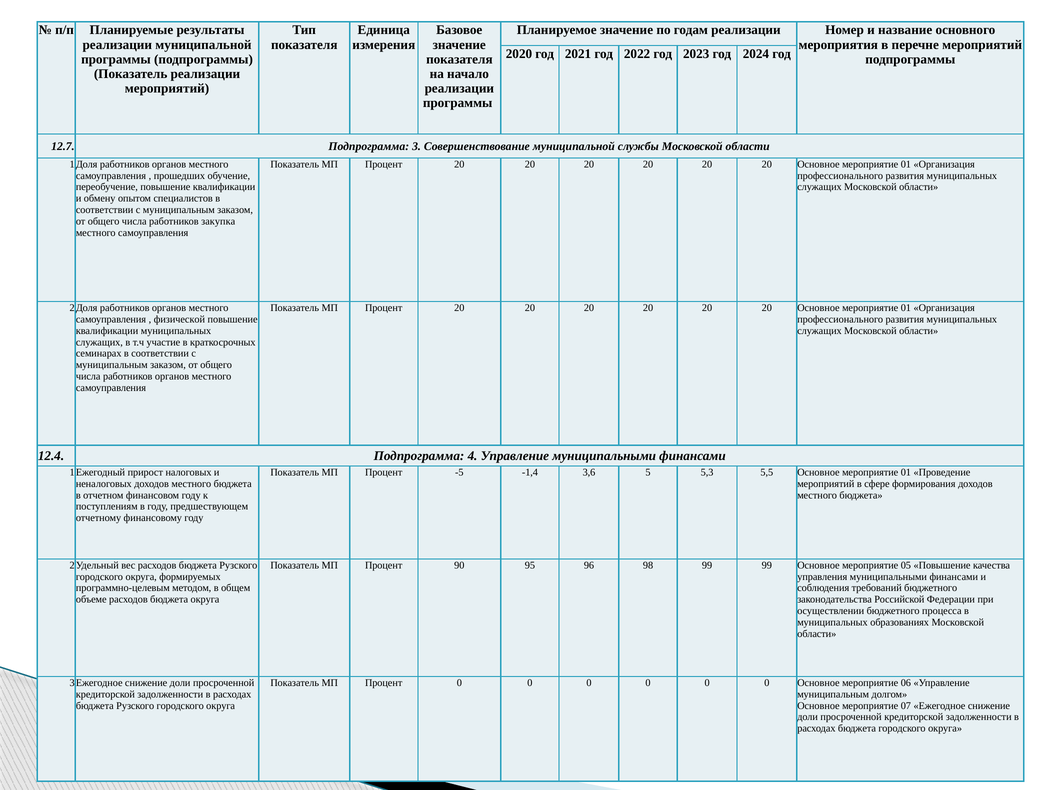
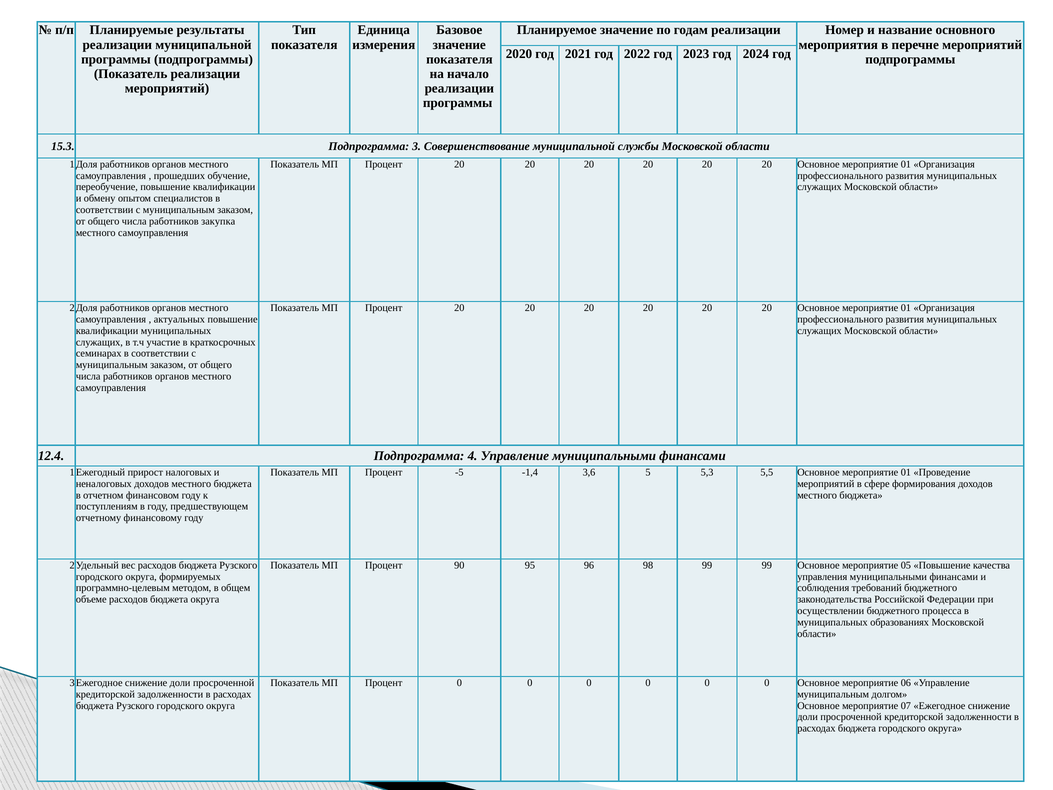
12.7: 12.7 -> 15.3 (63, 146)
физической: физической -> актуальных (179, 319)
